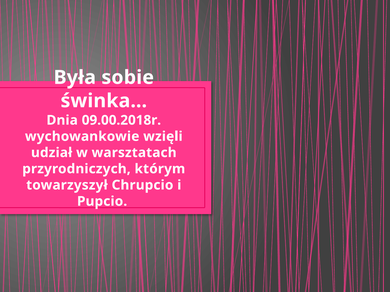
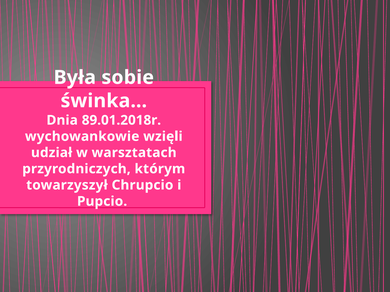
09.00.2018r: 09.00.2018r -> 89.01.2018r (121, 120)
